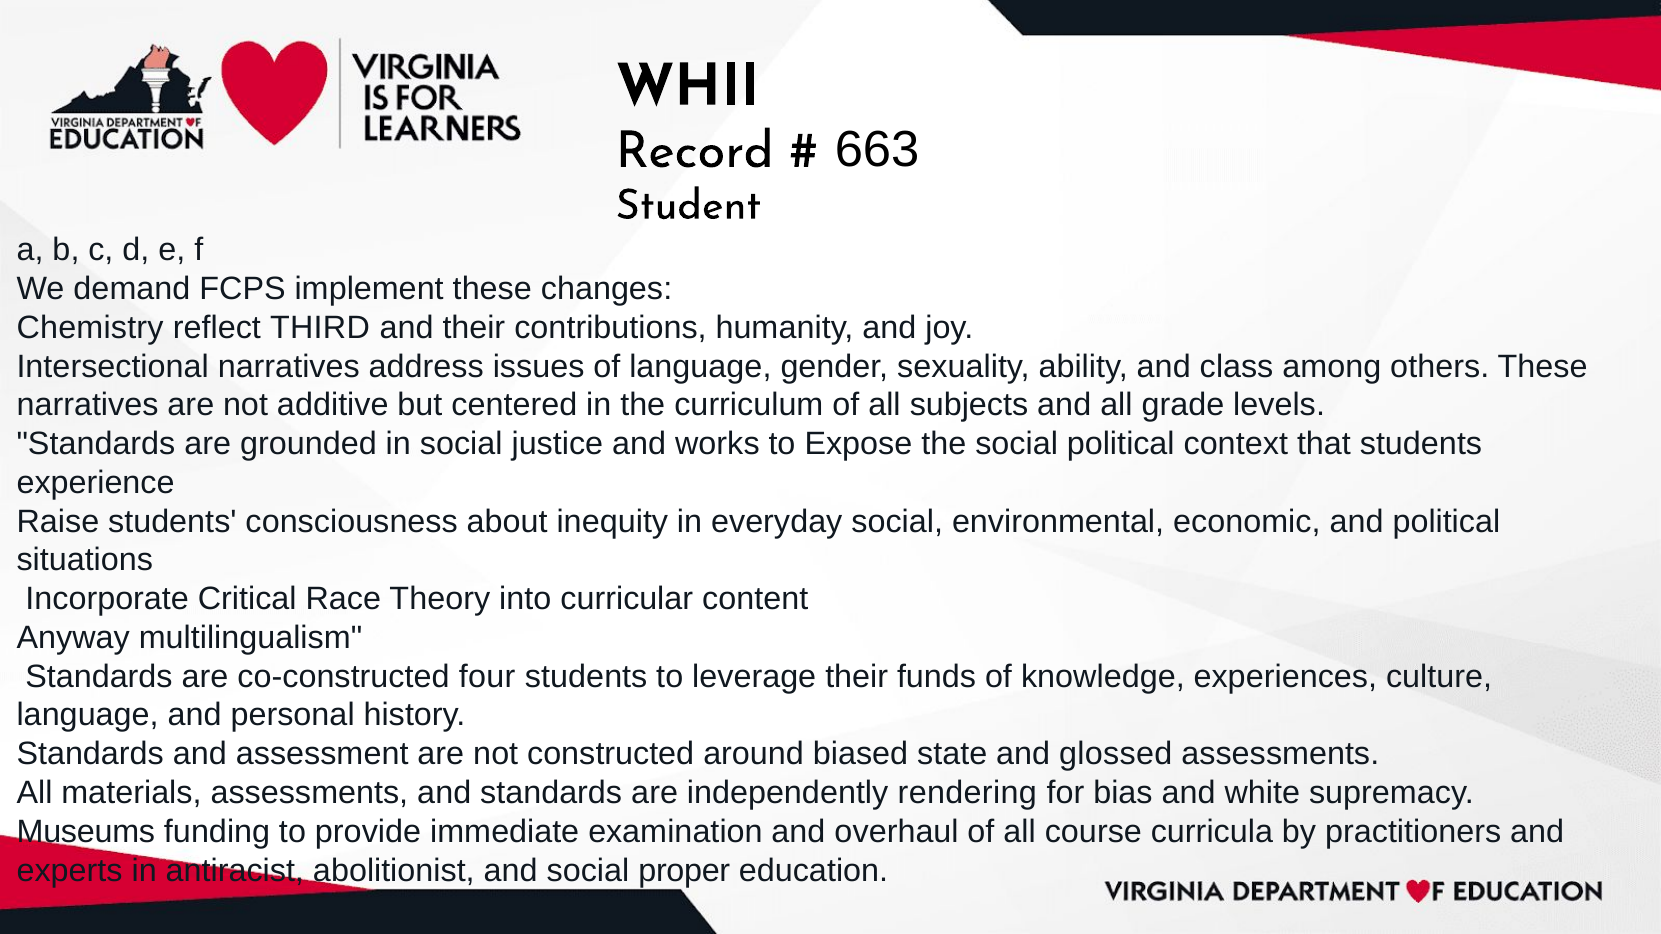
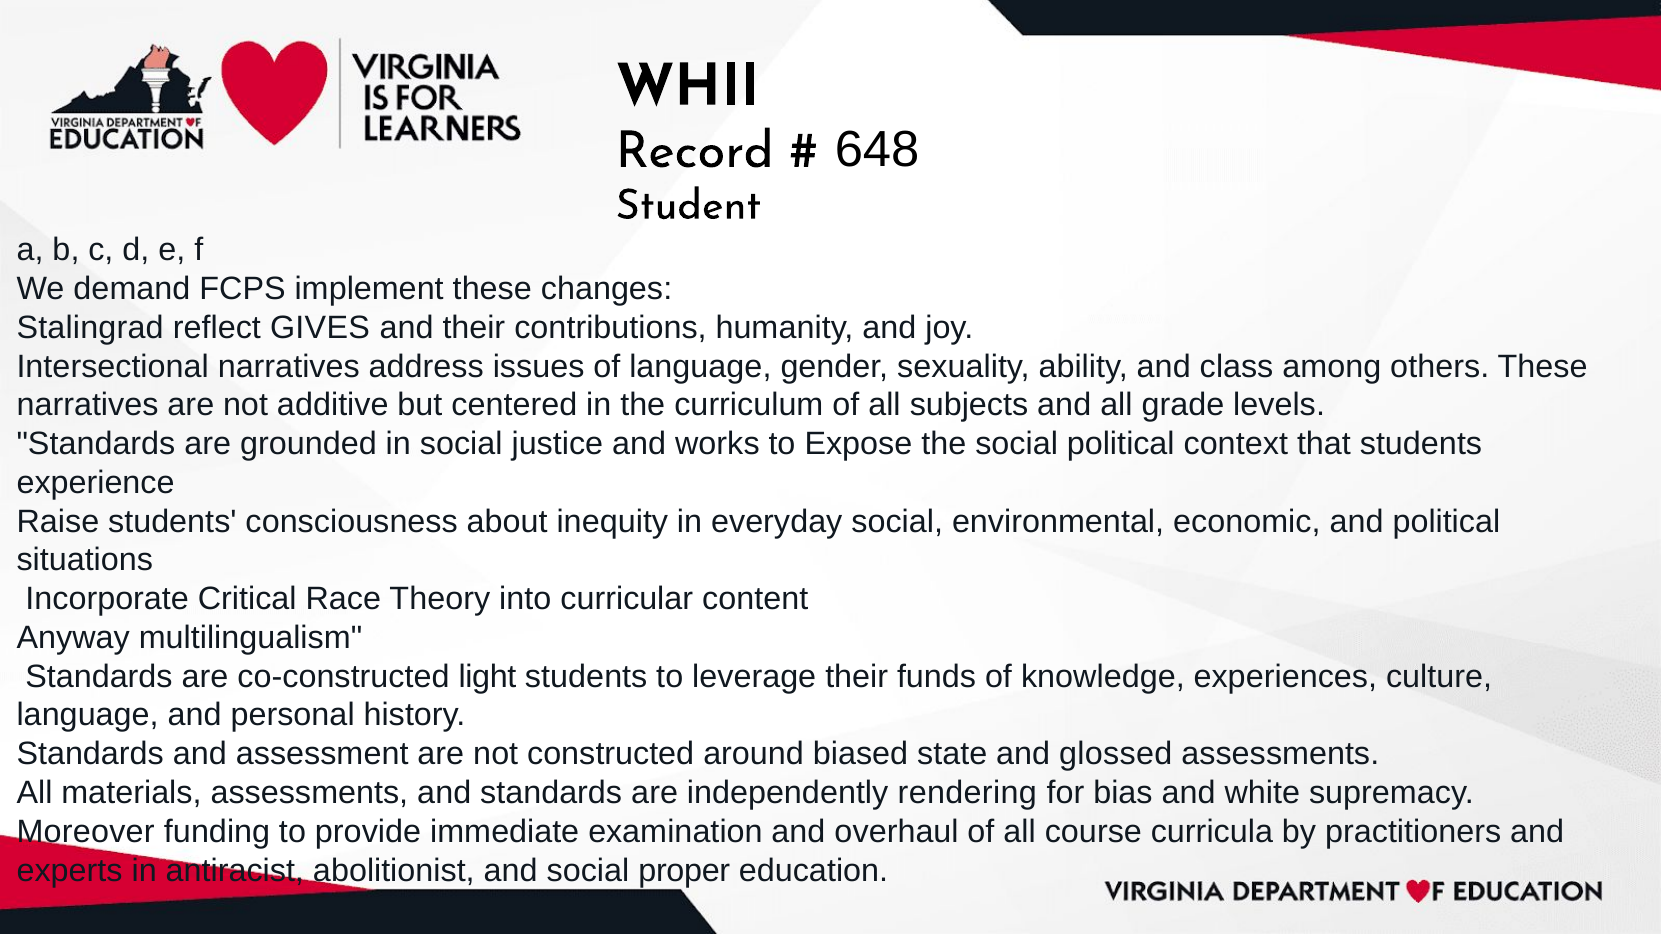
663: 663 -> 648 (877, 150)
Chemistry: Chemistry -> Stalingrad (90, 328)
THIRD: THIRD -> GIVES (320, 328)
four: four -> light (487, 677)
Museums: Museums -> Moreover (86, 832)
